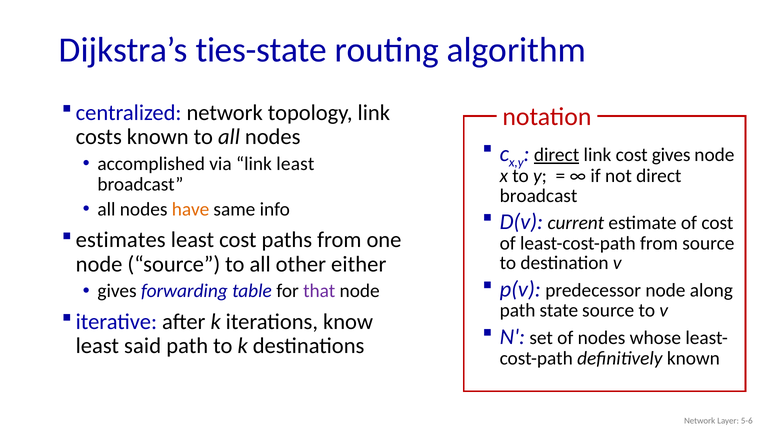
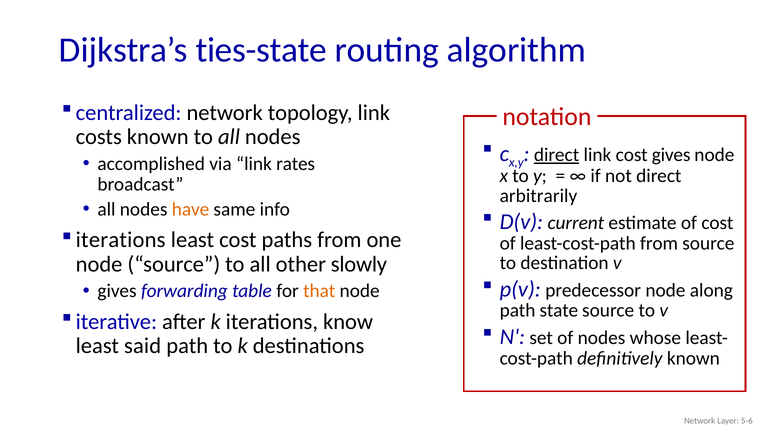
link least: least -> rates (296, 164)
broadcast: broadcast -> arbitrarily (538, 196)
estimates: estimates -> iterations (121, 240)
either: either -> slowly (359, 264)
that colour: purple -> orange (319, 291)
